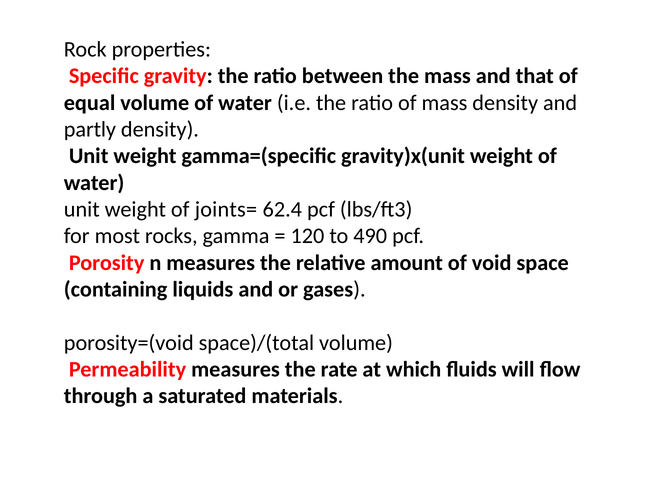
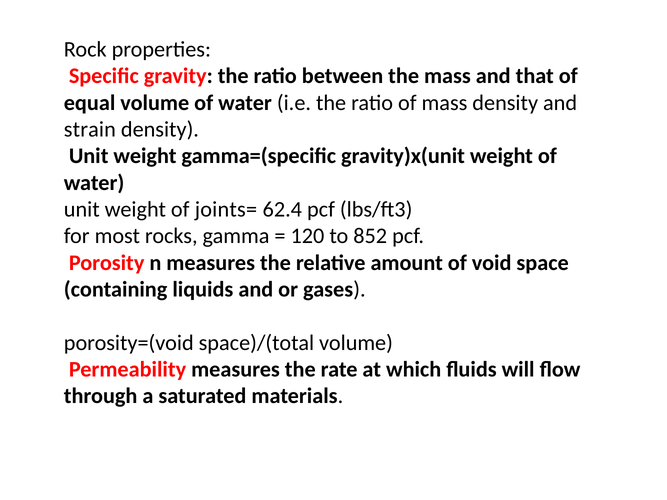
partly: partly -> strain (90, 129)
490: 490 -> 852 (370, 236)
